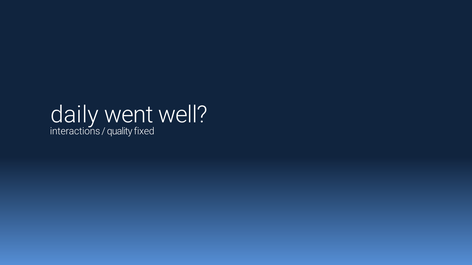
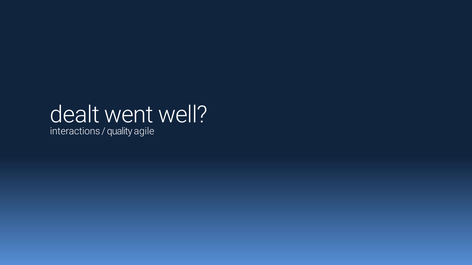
daily: daily -> dealt (75, 115)
fixed: fixed -> agile (144, 132)
